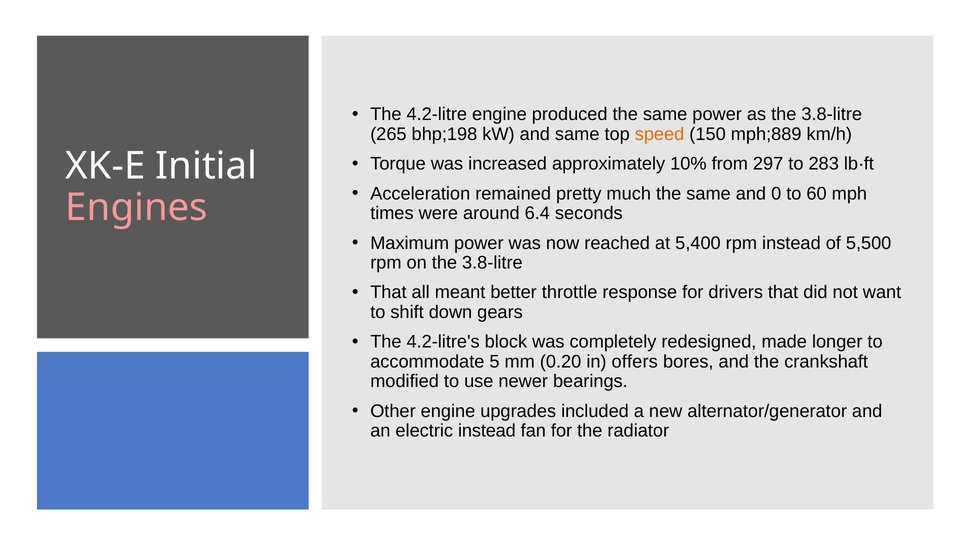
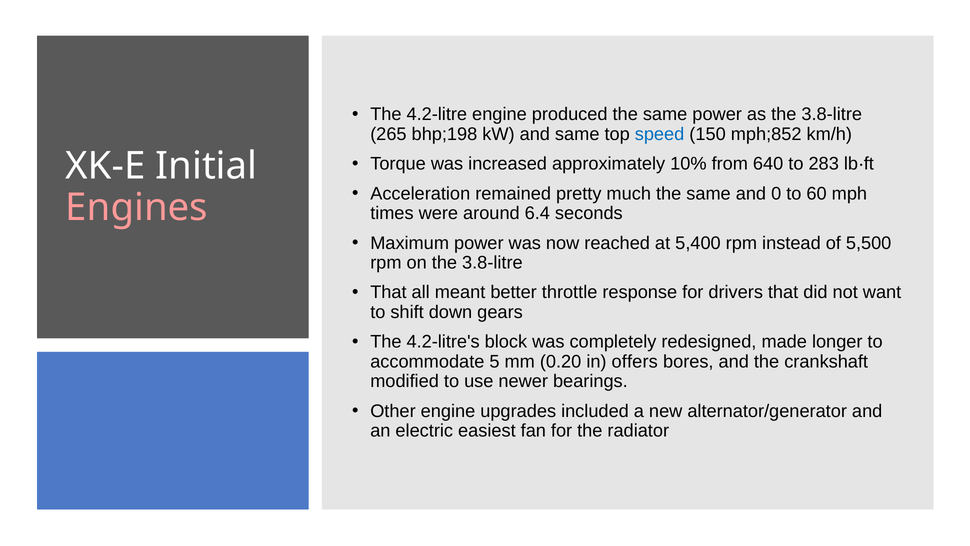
speed colour: orange -> blue (660, 134)
mph;889: mph;889 -> mph;852 (766, 134)
297: 297 -> 640 (768, 164)
electric instead: instead -> easiest (487, 430)
